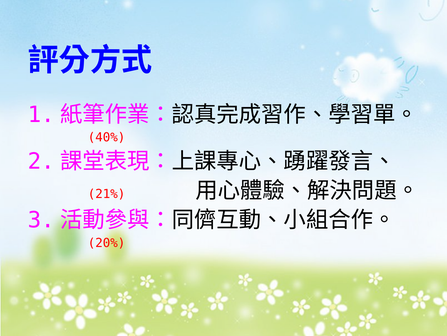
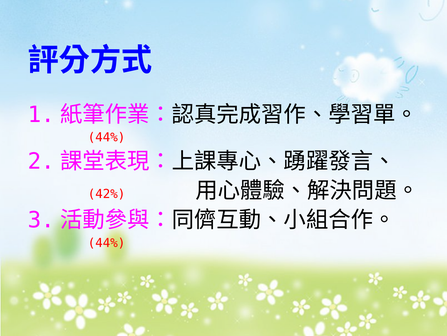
40%: 40% -> 44% (107, 137)
21%: 21% -> 42% (107, 194)
20%: 20% -> 44% (107, 242)
